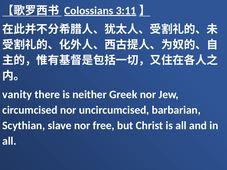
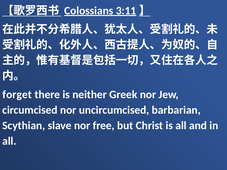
vanity: vanity -> forget (17, 95)
